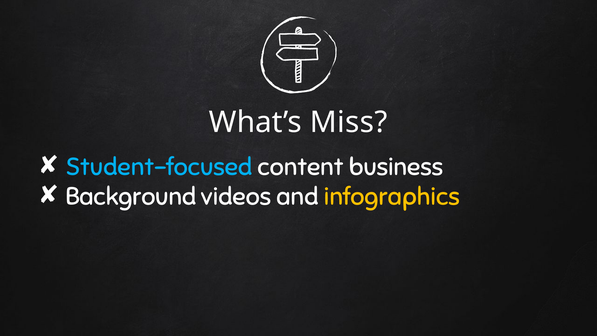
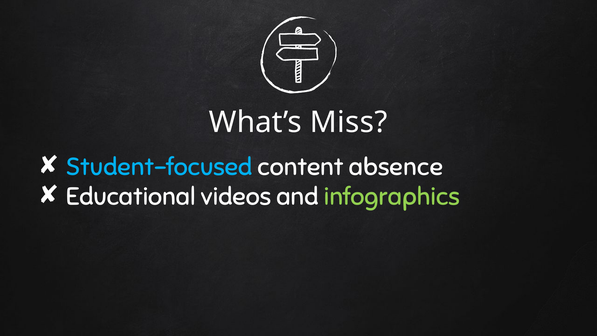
business: business -> absence (396, 167)
Background: Background -> Educational (131, 197)
infographics colour: yellow -> light green (392, 197)
